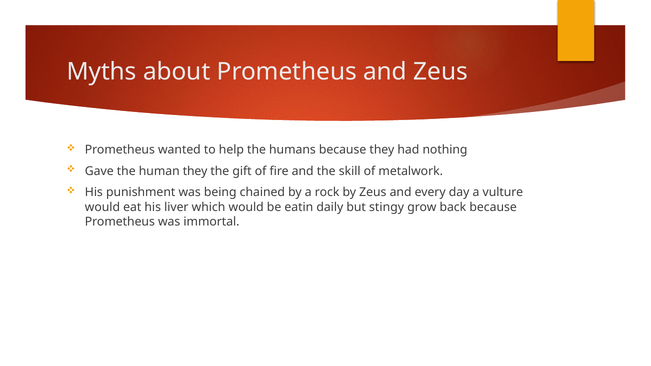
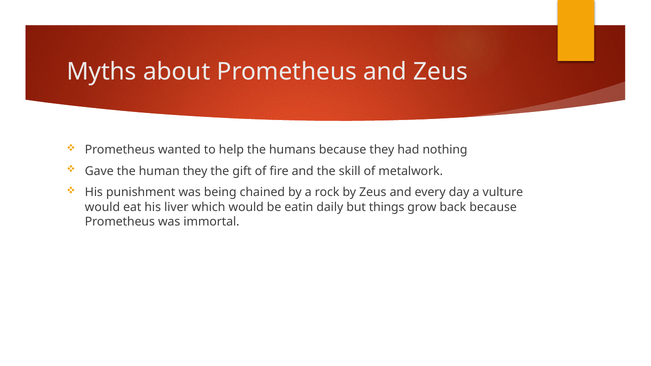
stingy: stingy -> things (387, 207)
